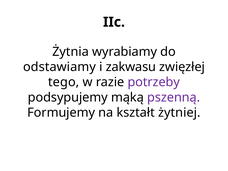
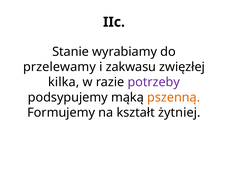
Żytnia: Żytnia -> Stanie (71, 52)
odstawiamy: odstawiamy -> przelewamy (59, 67)
tego: tego -> kilka (64, 82)
pszenną colour: purple -> orange (174, 97)
